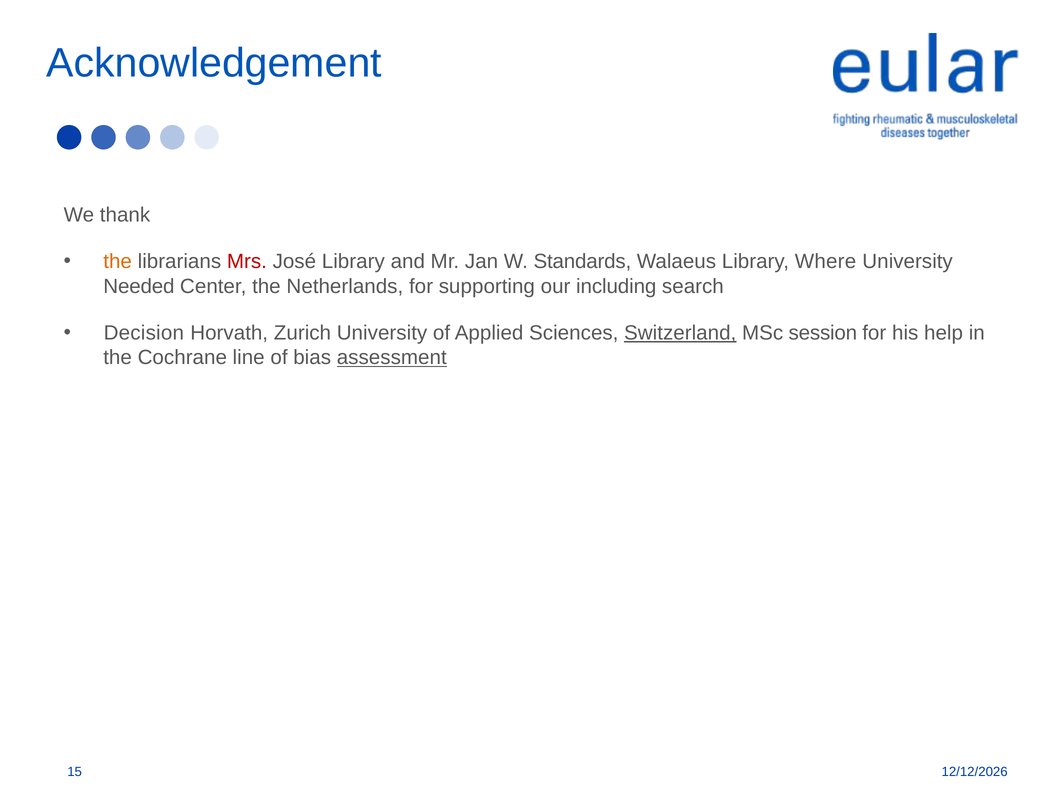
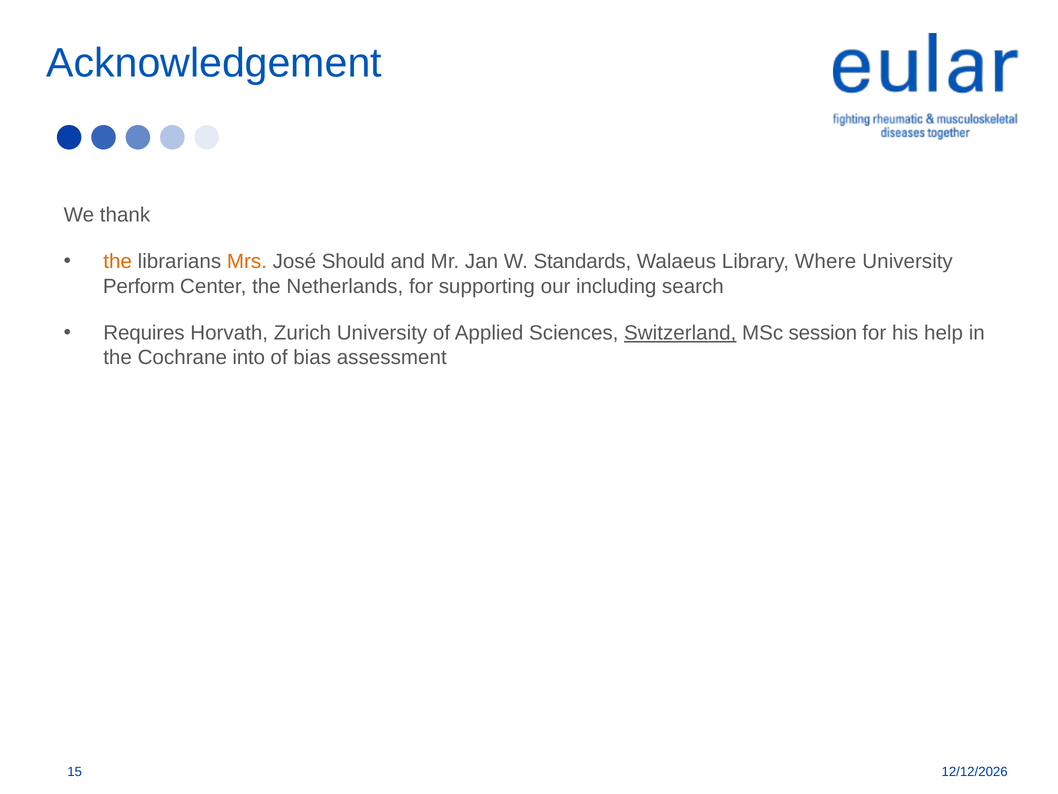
Mrs colour: red -> orange (247, 262)
José Library: Library -> Should (353, 262)
Needed: Needed -> Perform (139, 286)
Decision: Decision -> Requires (144, 333)
line: line -> into (249, 357)
assessment underline: present -> none (392, 357)
